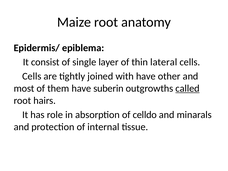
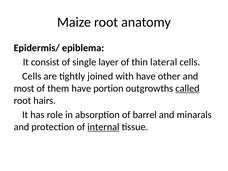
suberin: suberin -> portion (108, 88)
celldo: celldo -> barrel (145, 115)
internal underline: none -> present (103, 127)
